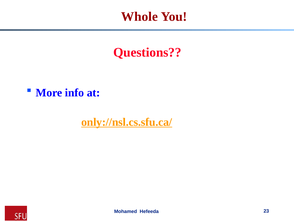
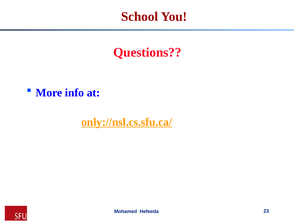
Whole: Whole -> School (140, 17)
